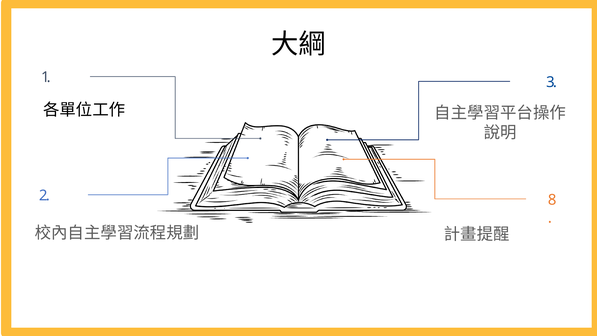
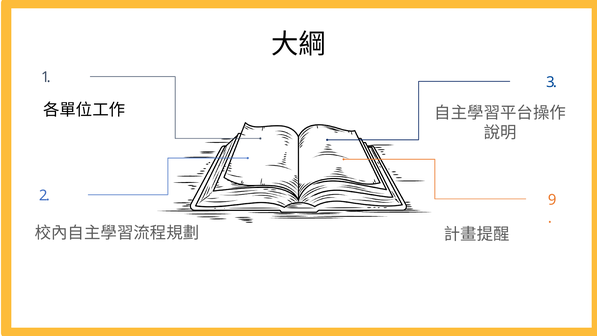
8: 8 -> 9 (552, 200)
